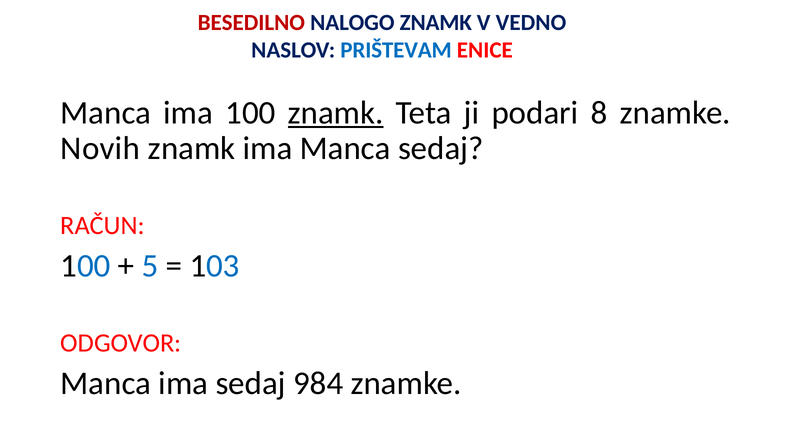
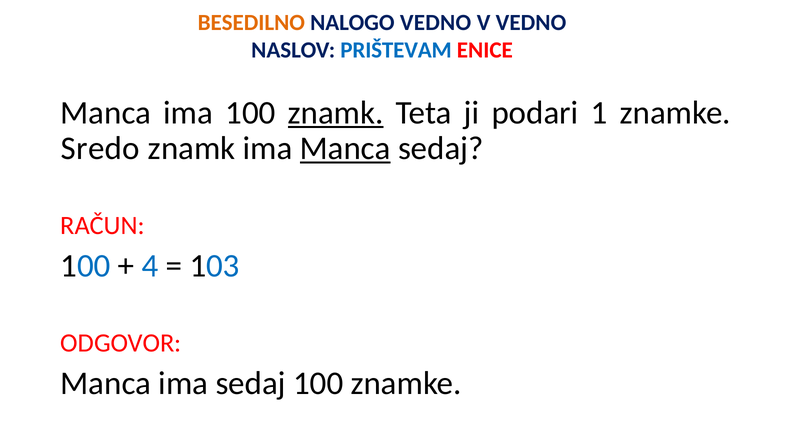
BESEDILNO colour: red -> orange (251, 22)
NALOGO ZNAMK: ZNAMK -> VEDNO (436, 22)
8: 8 -> 1 (599, 113)
Novih: Novih -> Sredo (100, 148)
Manca underline: none -> present (345, 148)
5: 5 -> 4 (150, 266)
sedaj 984: 984 -> 100 (318, 383)
